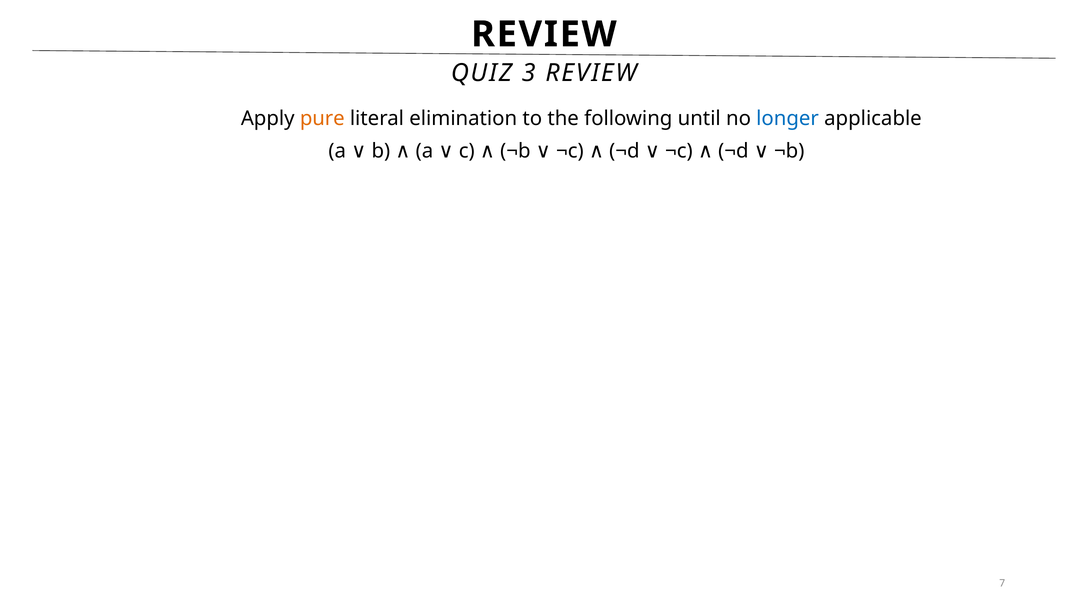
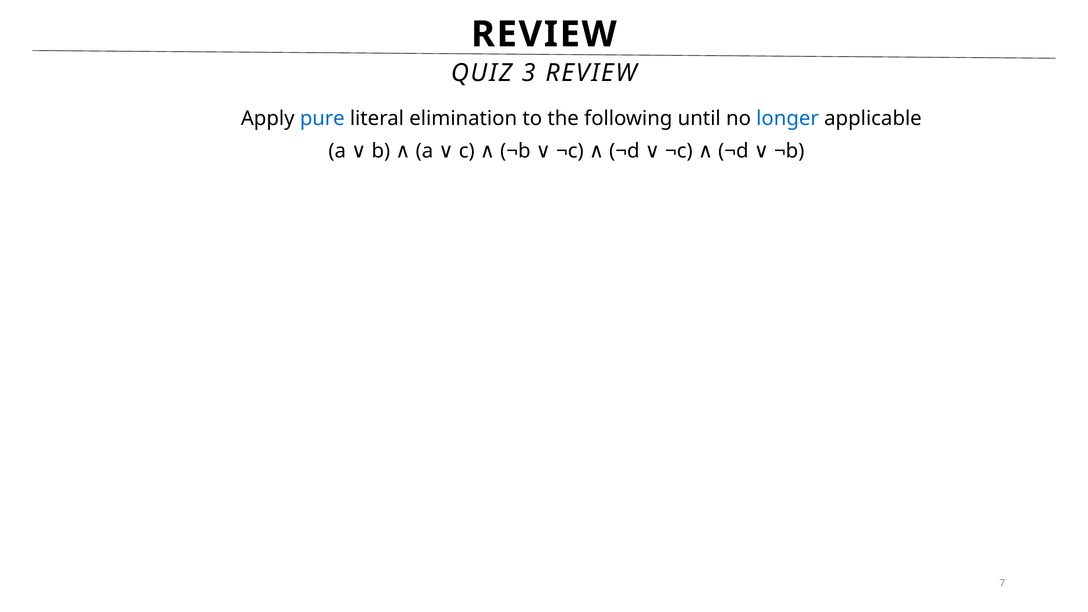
pure colour: orange -> blue (322, 119)
